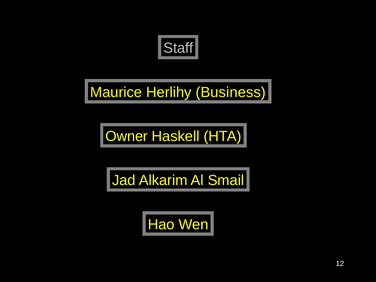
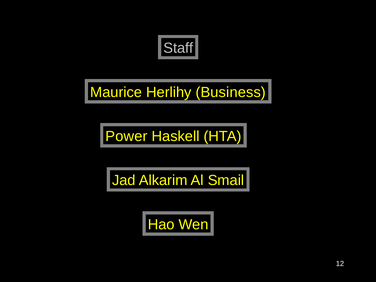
Owner: Owner -> Power (126, 136)
